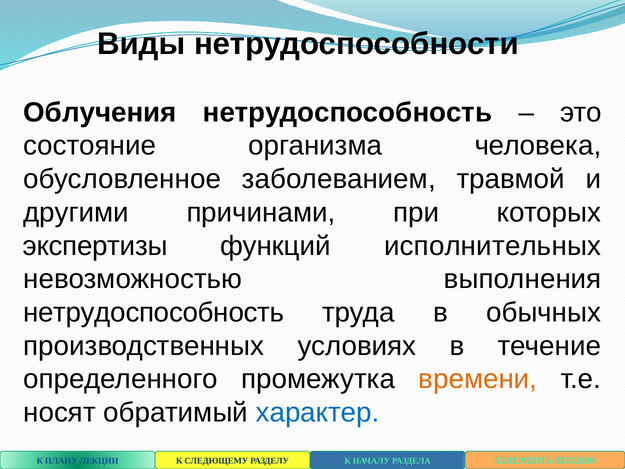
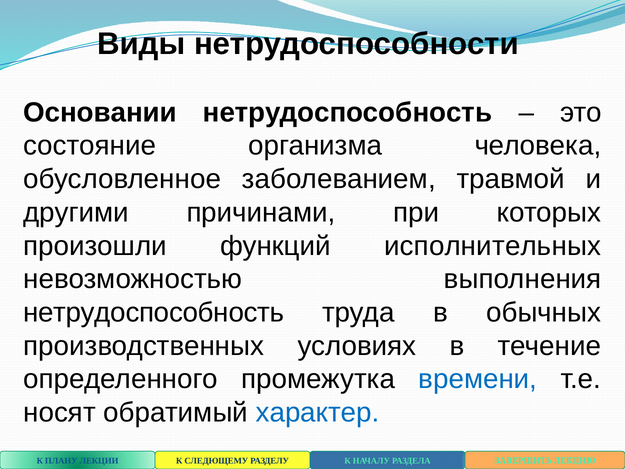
Облучения: Облучения -> Основании (100, 112)
экспертизы: экспертизы -> произошли (95, 246)
времени colour: orange -> blue (478, 379)
